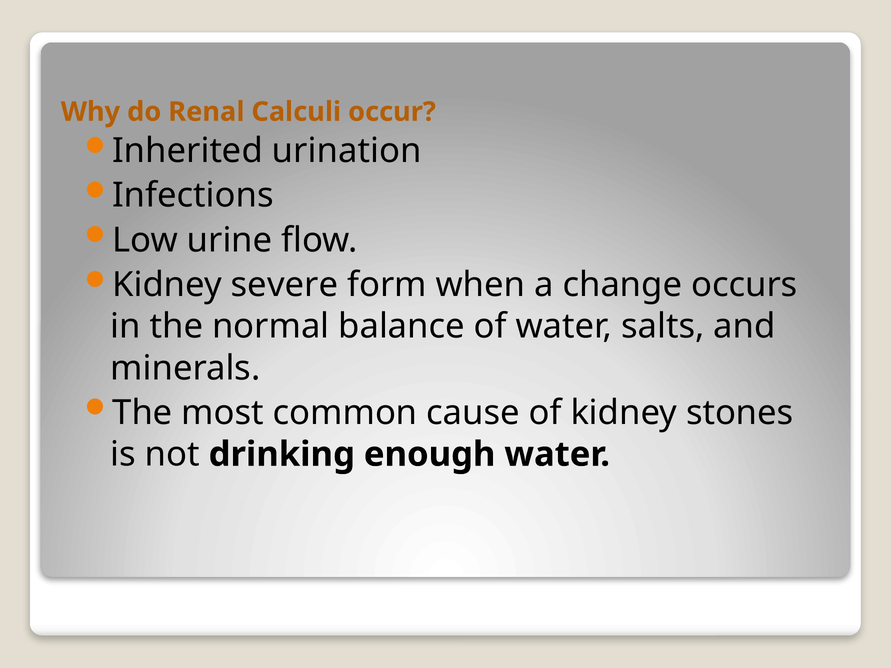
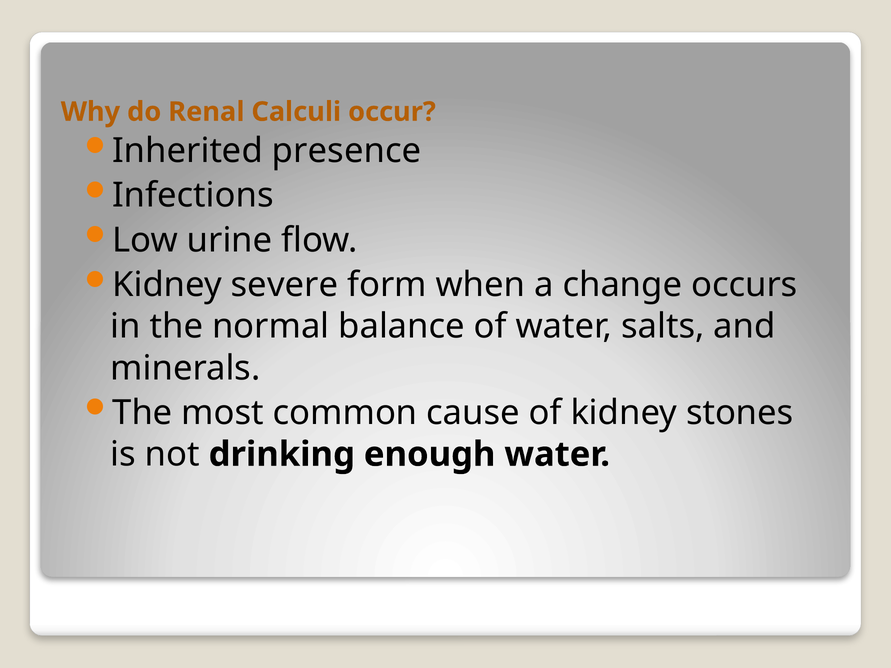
urination: urination -> presence (347, 151)
